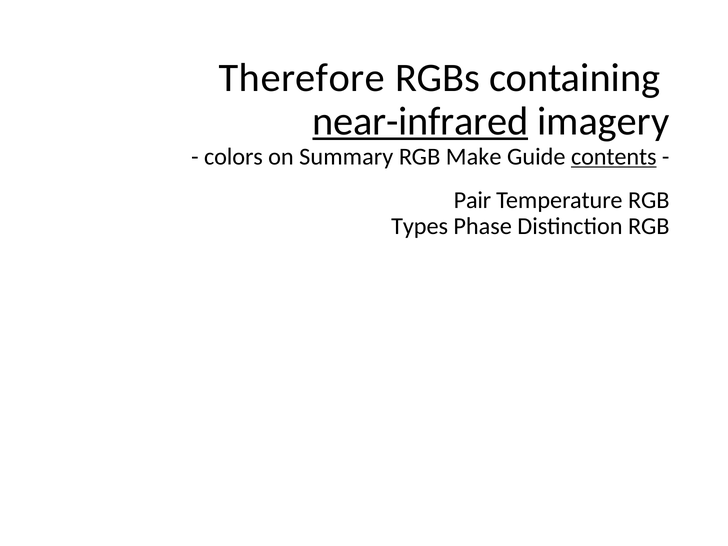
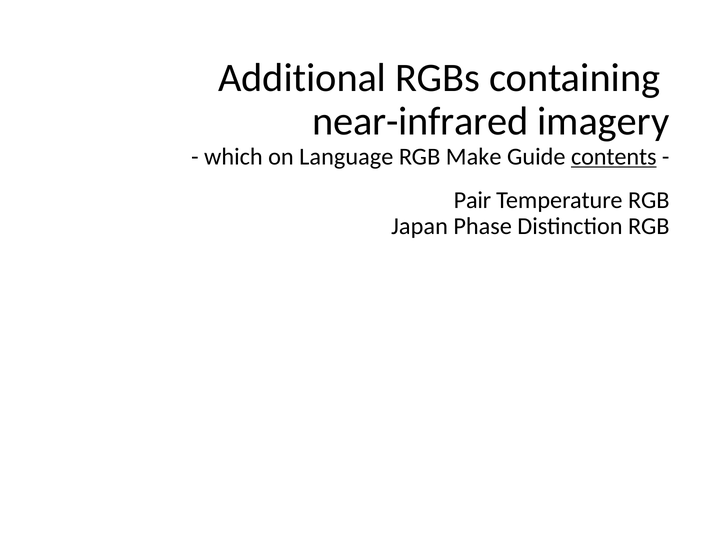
Therefore: Therefore -> Additional (302, 78)
near-infrared underline: present -> none (420, 122)
colors: colors -> which (233, 157)
Summary: Summary -> Language (346, 157)
Types: Types -> Japan (420, 226)
